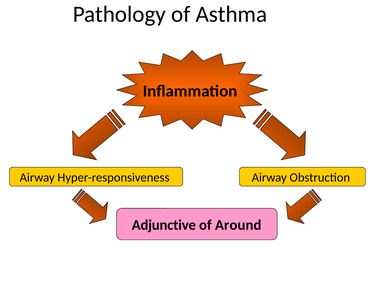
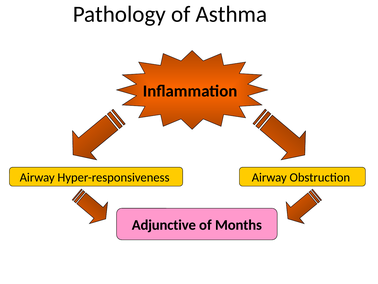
Around: Around -> Months (239, 225)
